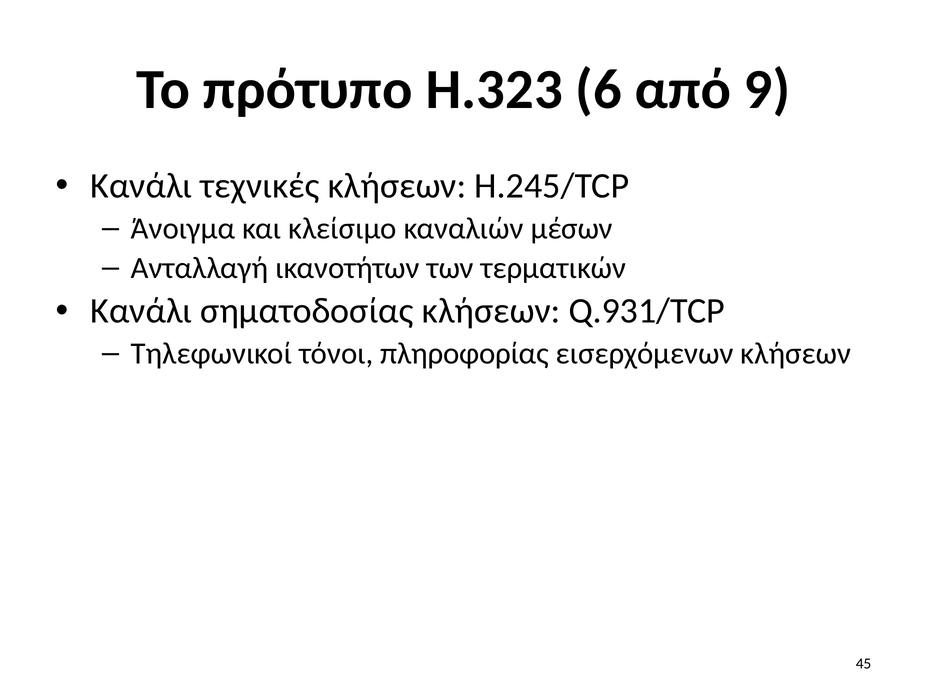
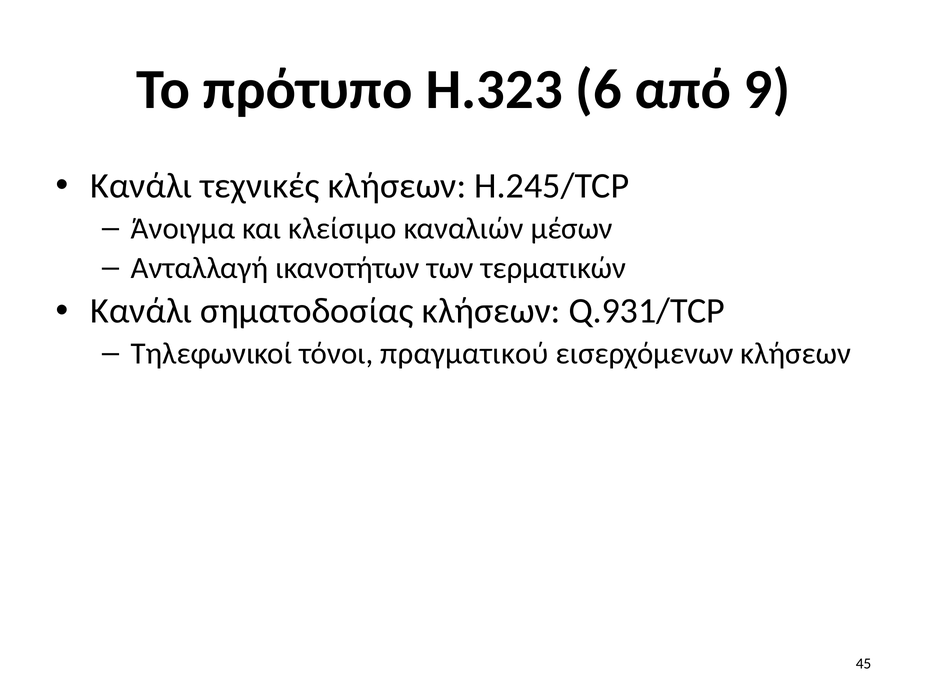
πληροφορίας: πληροφορίας -> πραγματικού (464, 354)
